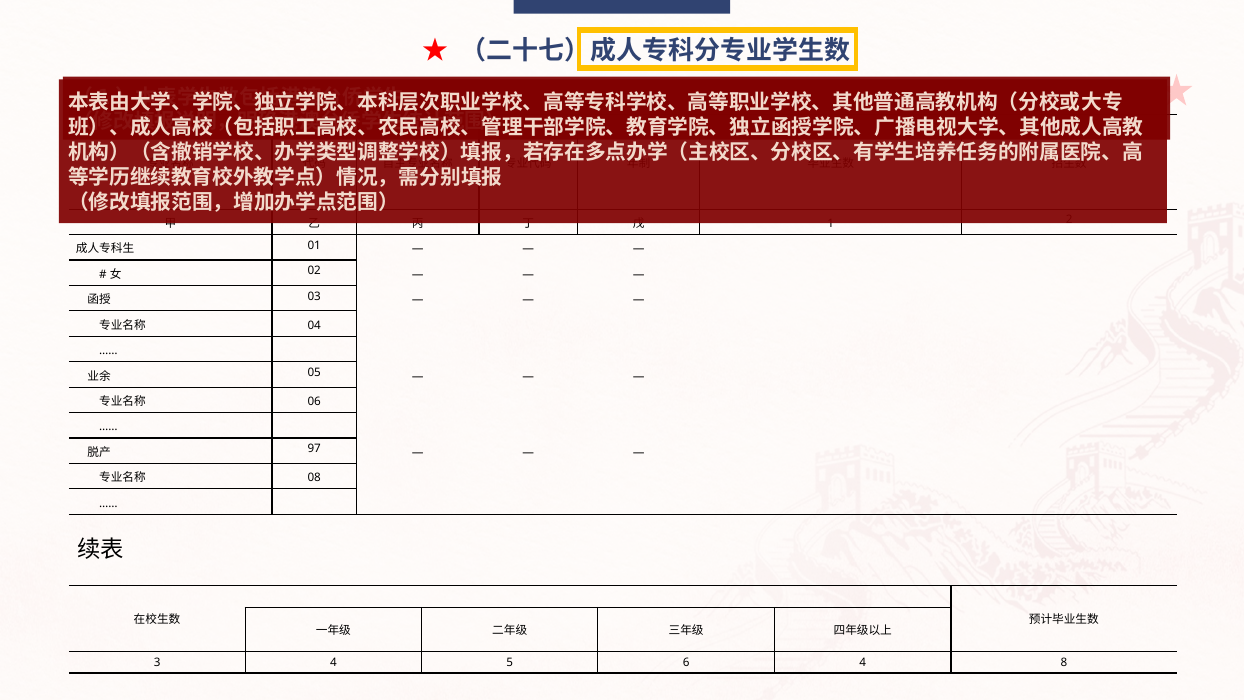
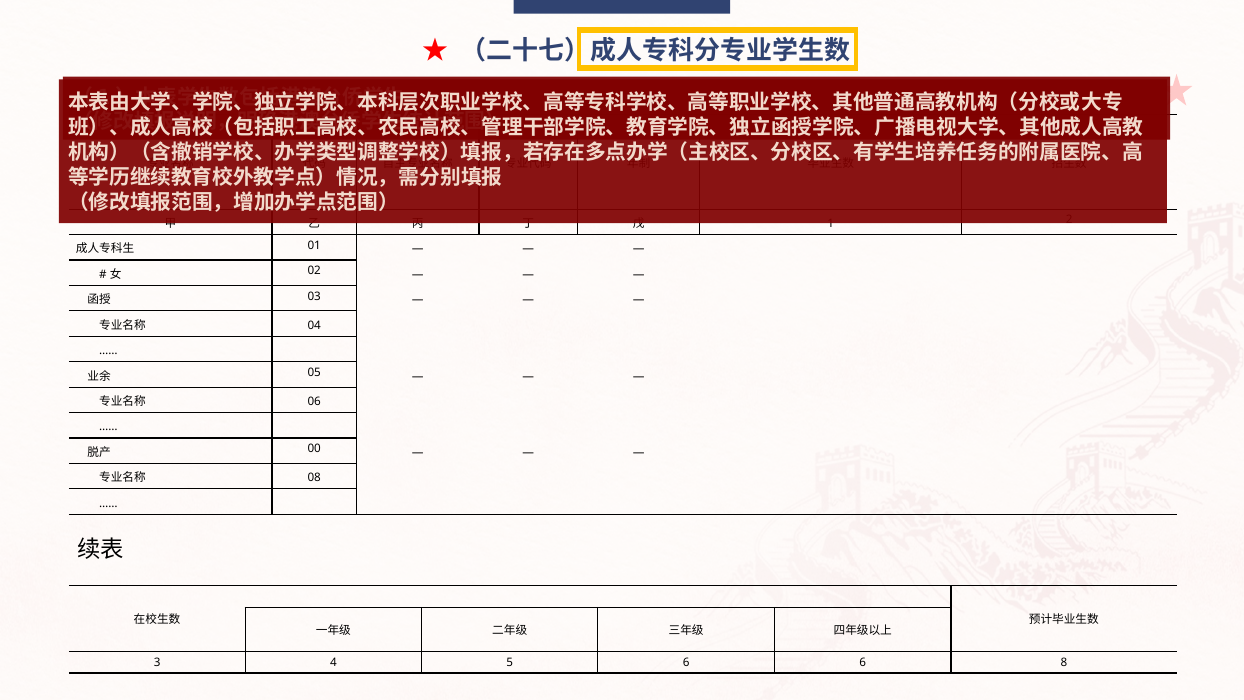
97: 97 -> 00 (314, 449)
6 4: 4 -> 6 (863, 663)
